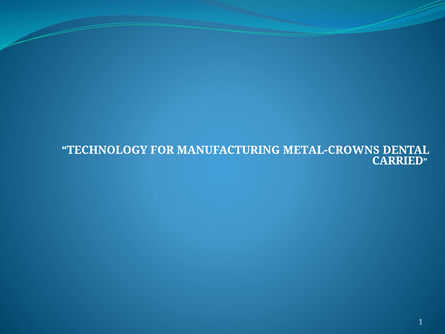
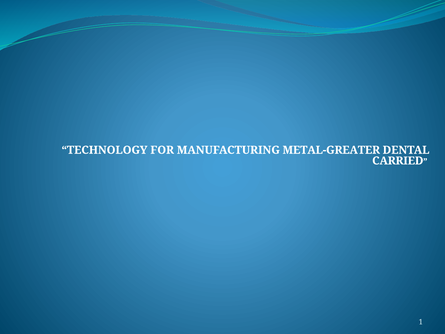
METAL-CROWNS: METAL-CROWNS -> METAL-GREATER (331, 150)
